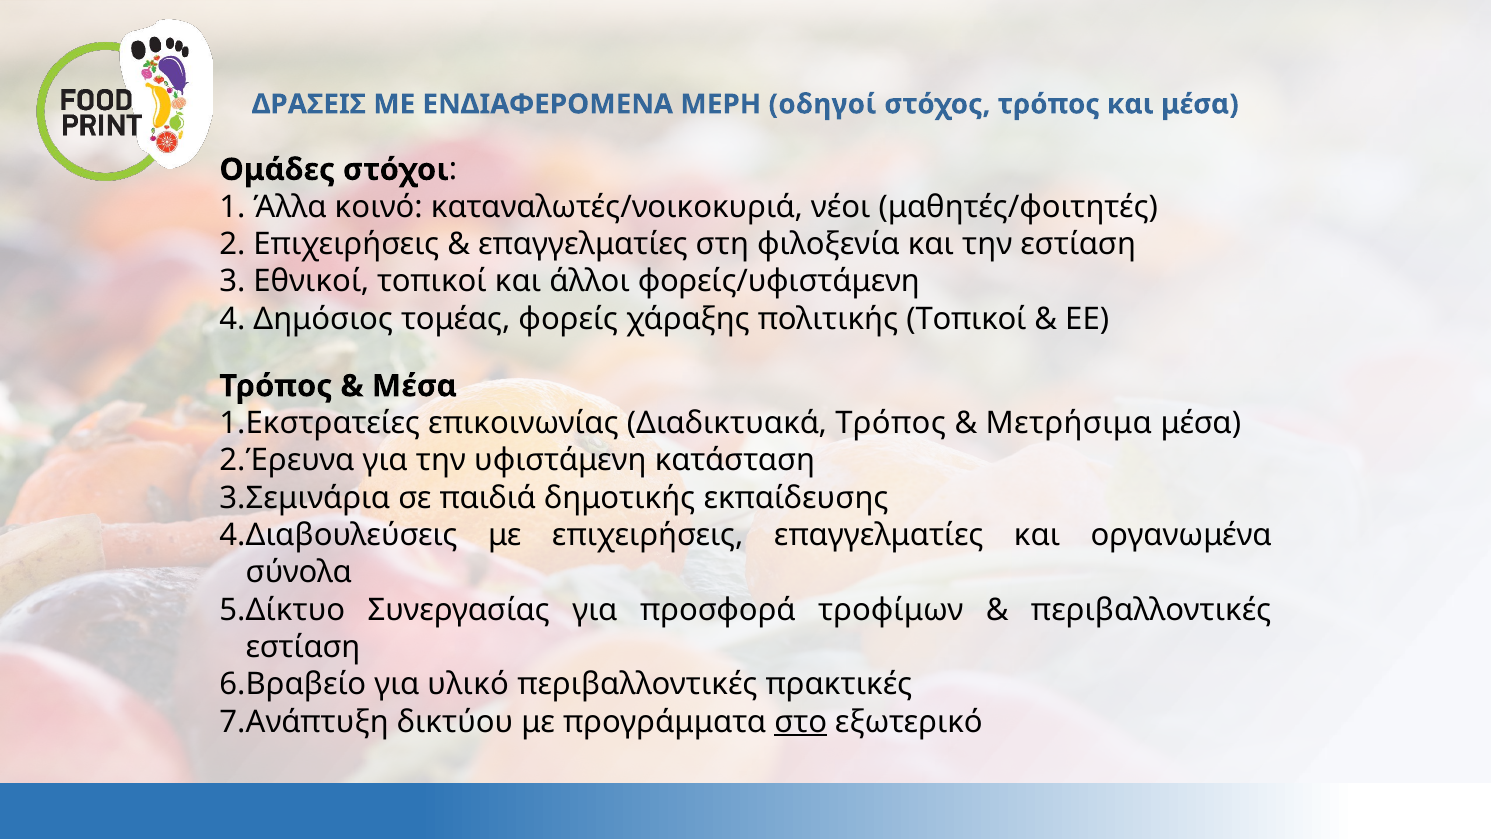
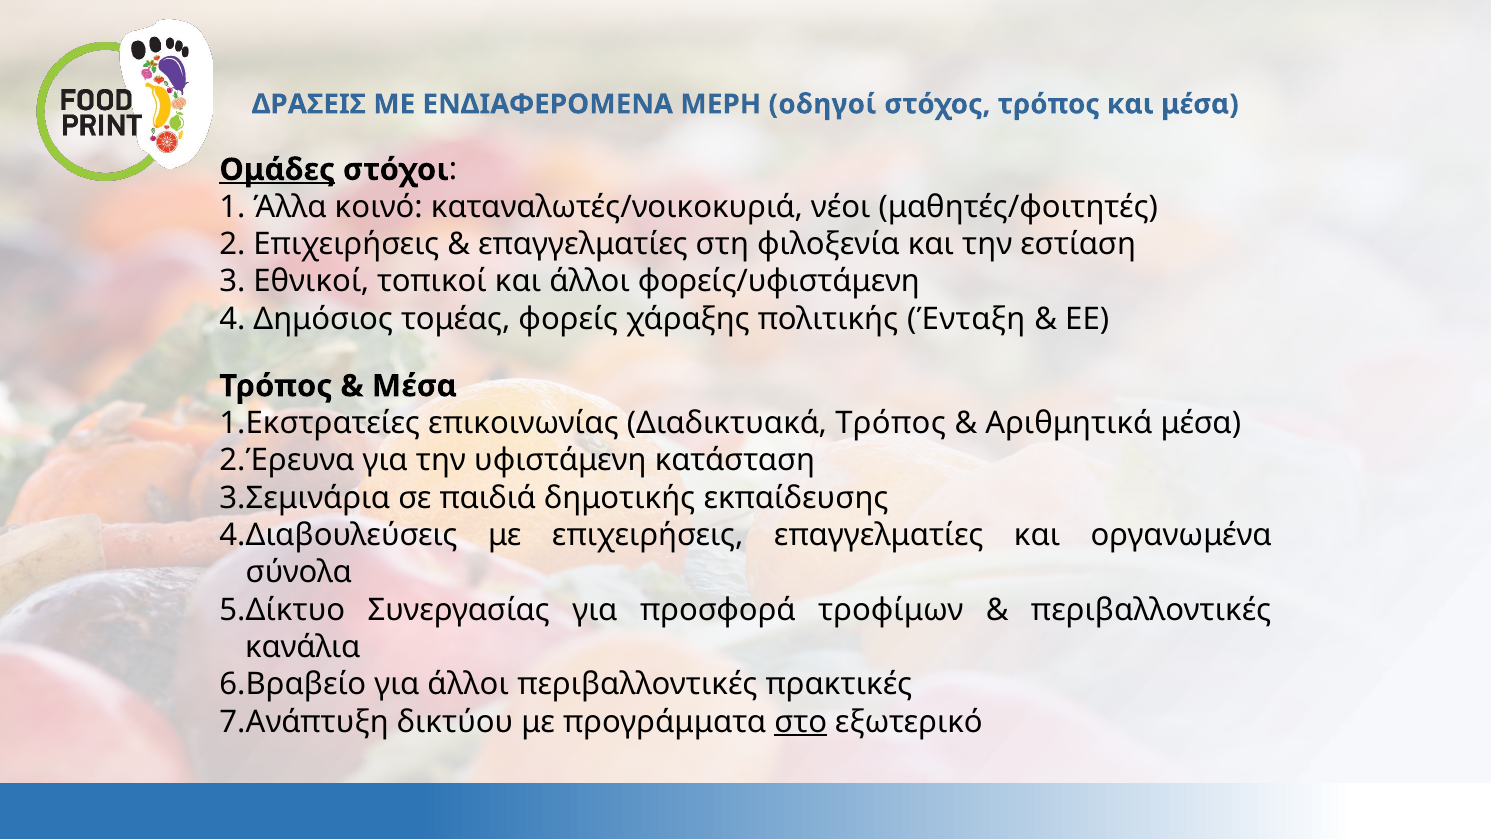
Ομάδες underline: none -> present (277, 170)
πολιτικής Τοπικοί: Τοπικοί -> Ένταξη (966, 319)
Μετρήσιμα: Μετρήσιμα -> Αριθμητικά (1069, 423)
εστίαση: εστίαση -> κανάλια (303, 647)
για υλικό: υλικό -> άλλοι (468, 684)
